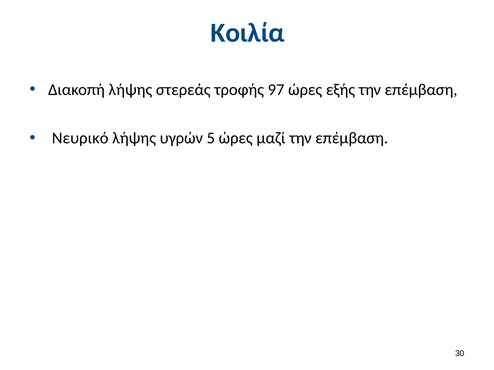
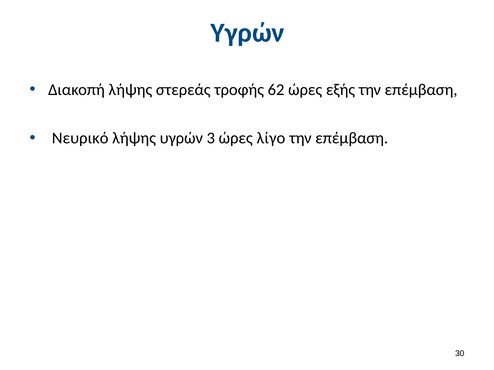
Κοιλία: Κοιλία -> Υγρών (248, 33)
97: 97 -> 62 (276, 90)
5: 5 -> 3 (211, 138)
μαζί: μαζί -> λίγο (271, 138)
